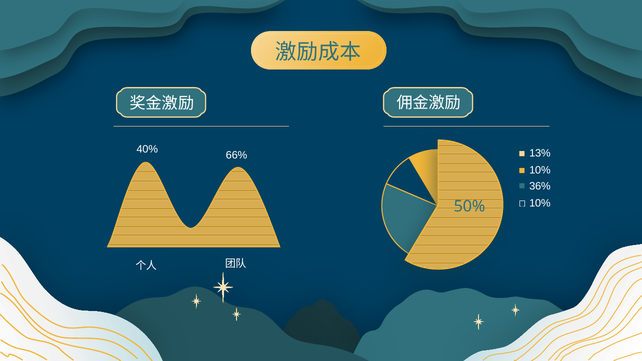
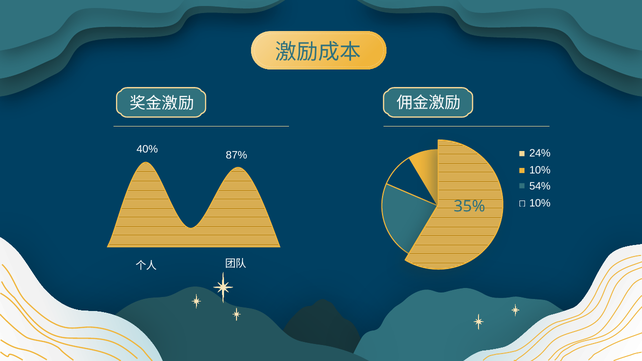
13%: 13% -> 24% (540, 153)
66%: 66% -> 87% (237, 155)
36%: 36% -> 54% (540, 186)
50%: 50% -> 35% (469, 207)
